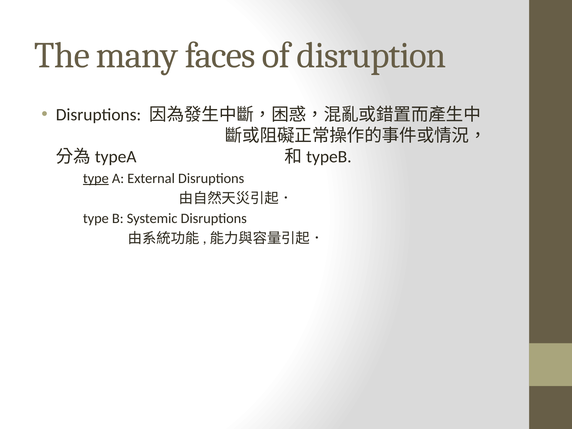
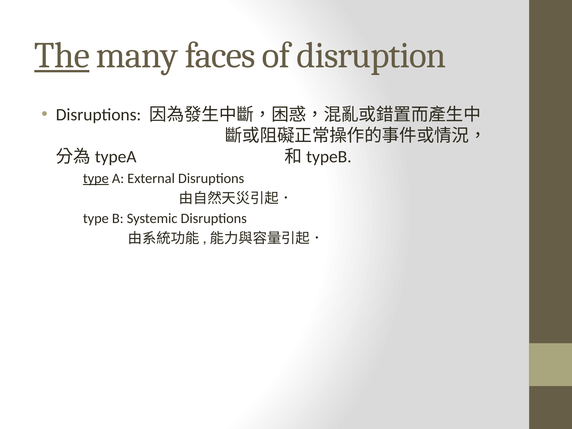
The underline: none -> present (62, 55)
